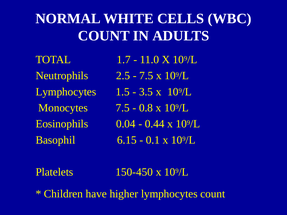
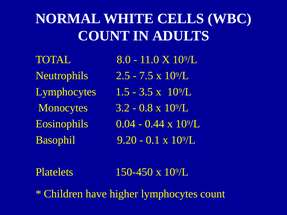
1.7: 1.7 -> 8.0 (124, 60)
7.5: 7.5 -> 3.2 (123, 108)
6.15: 6.15 -> 9.20 (127, 140)
